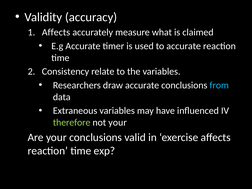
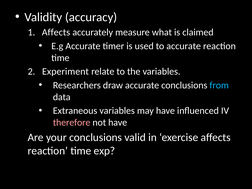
Consistency: Consistency -> Experiment (65, 72)
therefore colour: light green -> pink (72, 123)
not your: your -> have (118, 123)
